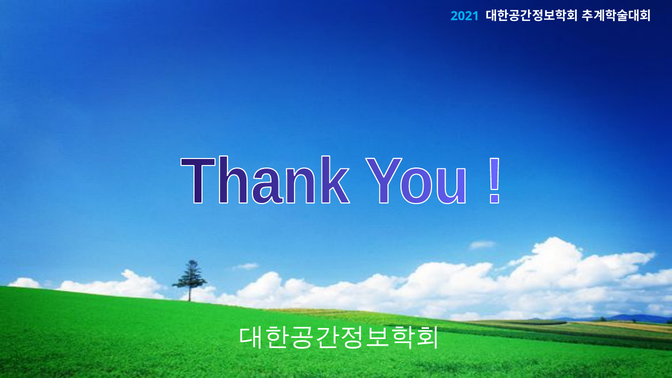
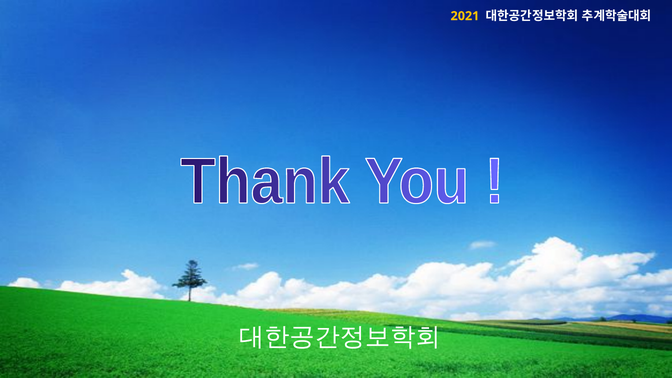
2021 colour: light blue -> yellow (465, 16)
